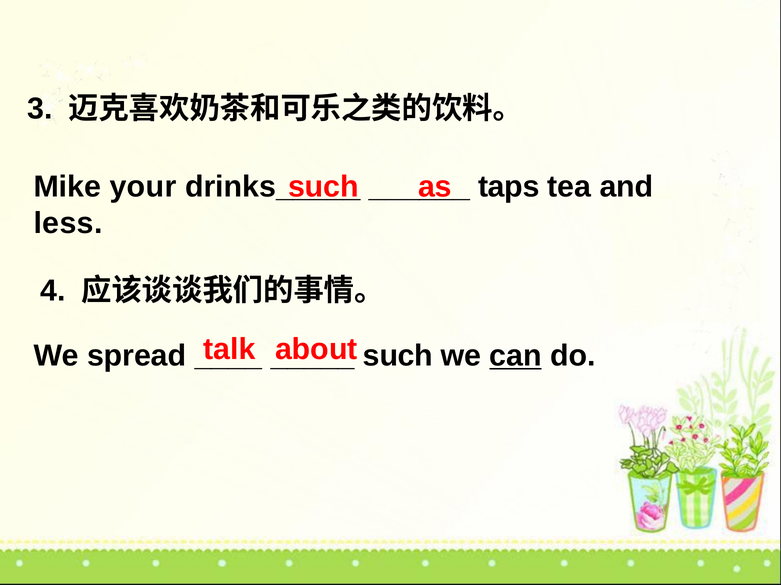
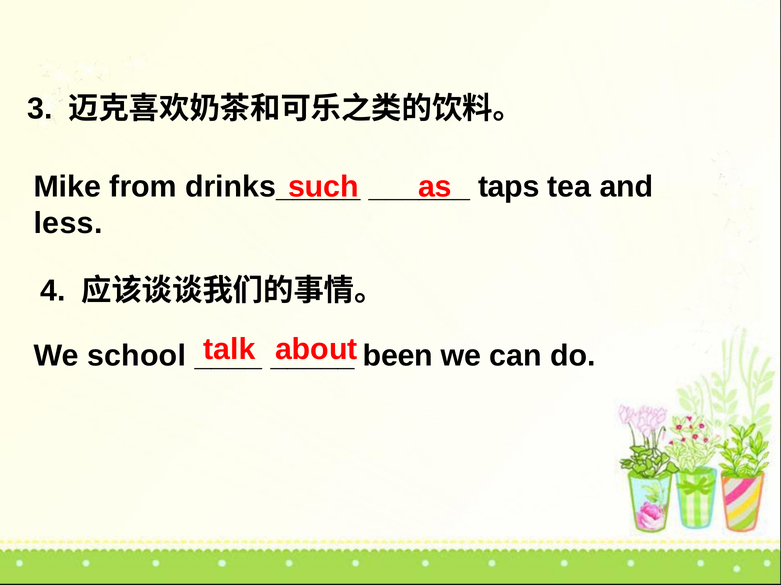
your: your -> from (143, 187)
spread: spread -> school (137, 356)
such: such -> been (398, 356)
can underline: present -> none (516, 356)
